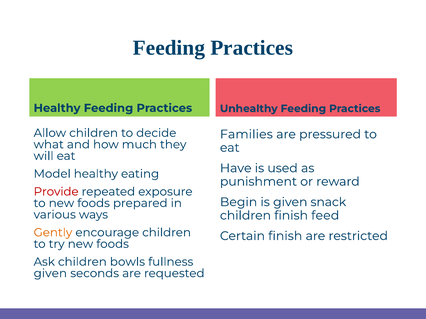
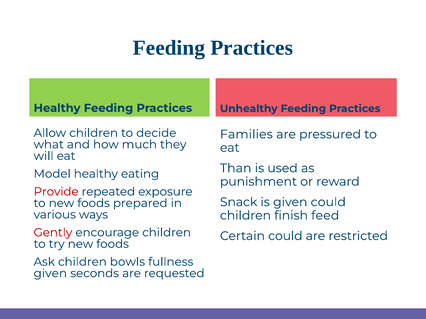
Have: Have -> Than (236, 168)
Begin: Begin -> Snack (239, 202)
given snack: snack -> could (328, 202)
Gently colour: orange -> red (53, 233)
Certain finish: finish -> could (285, 236)
